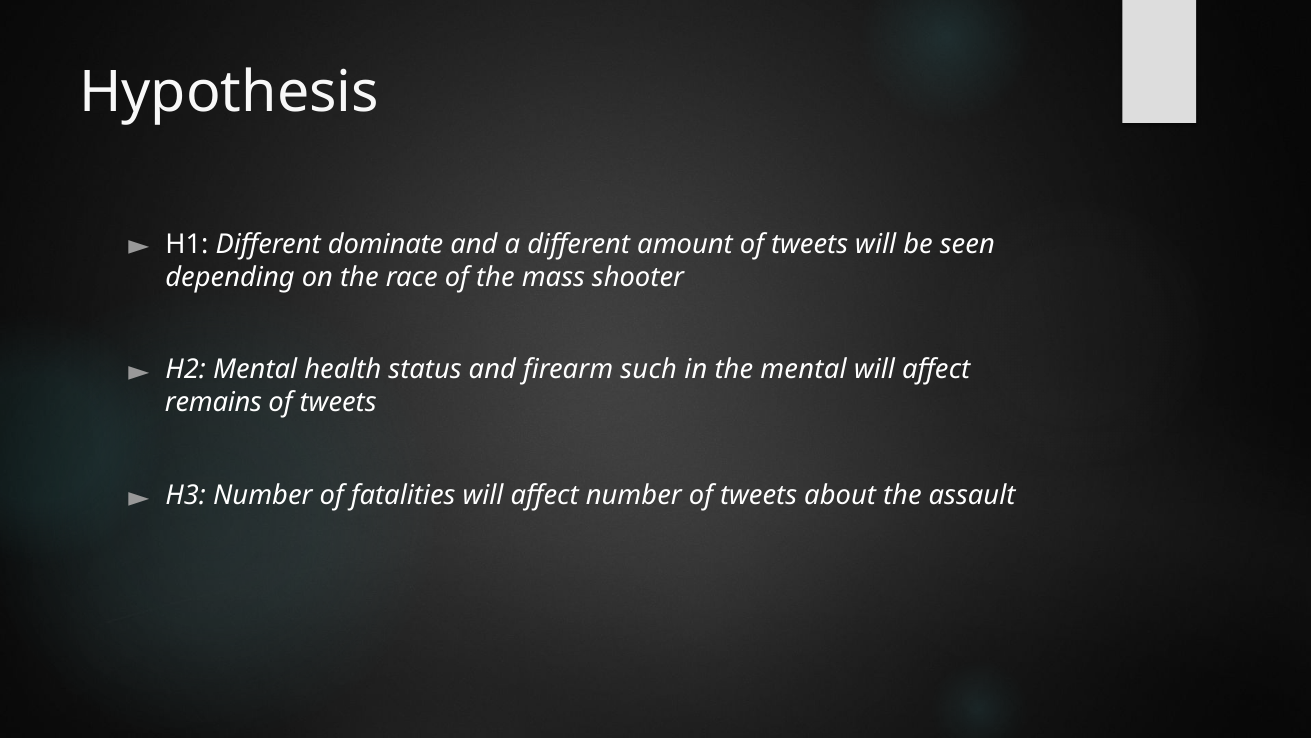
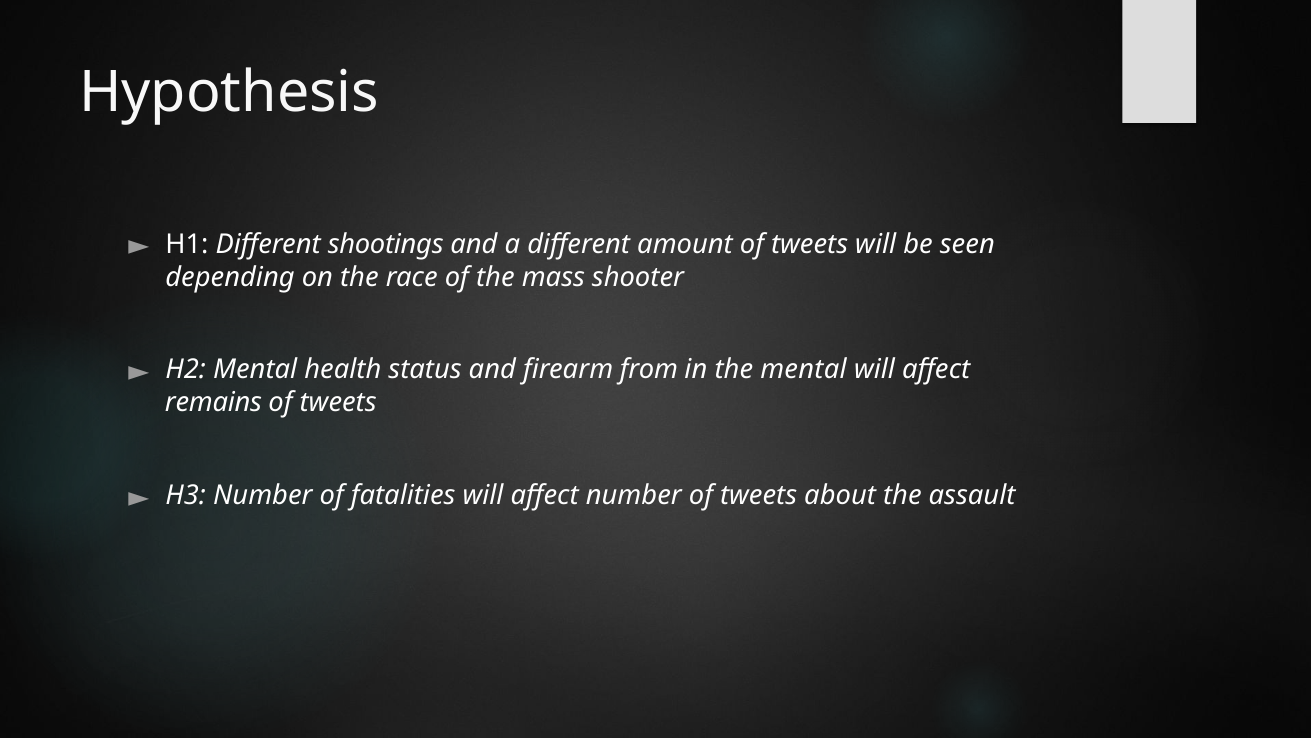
dominate: dominate -> shootings (386, 244)
such: such -> from (649, 370)
